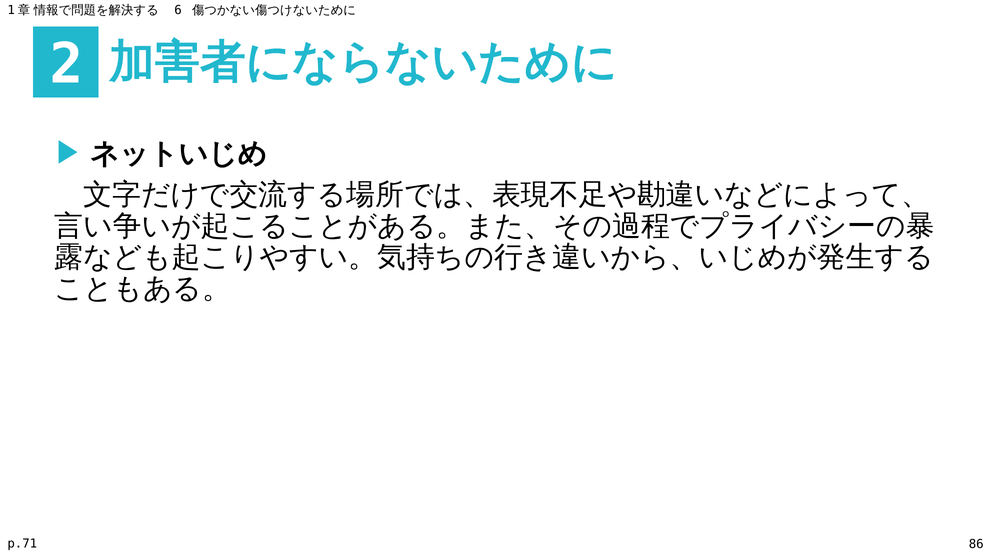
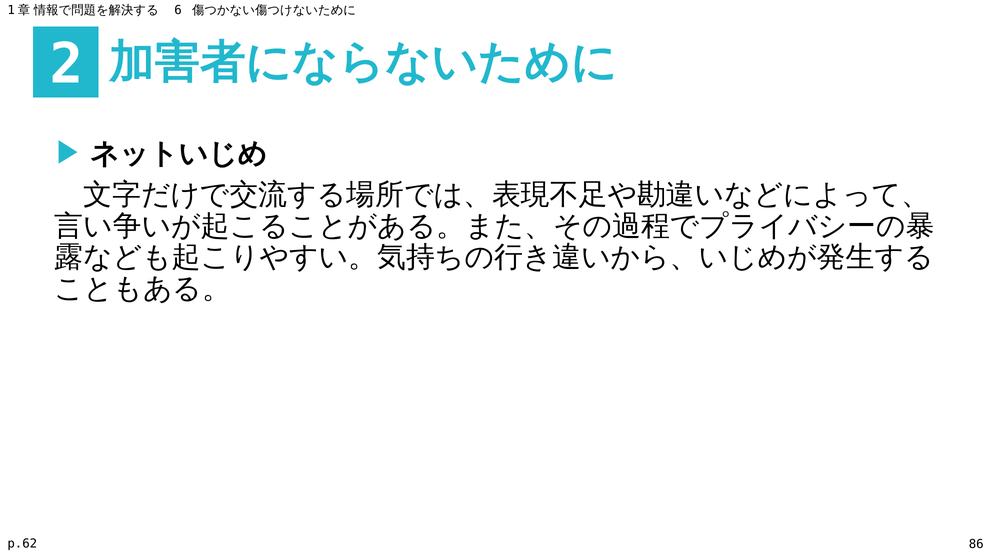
p.71: p.71 -> p.62 (22, 544)
